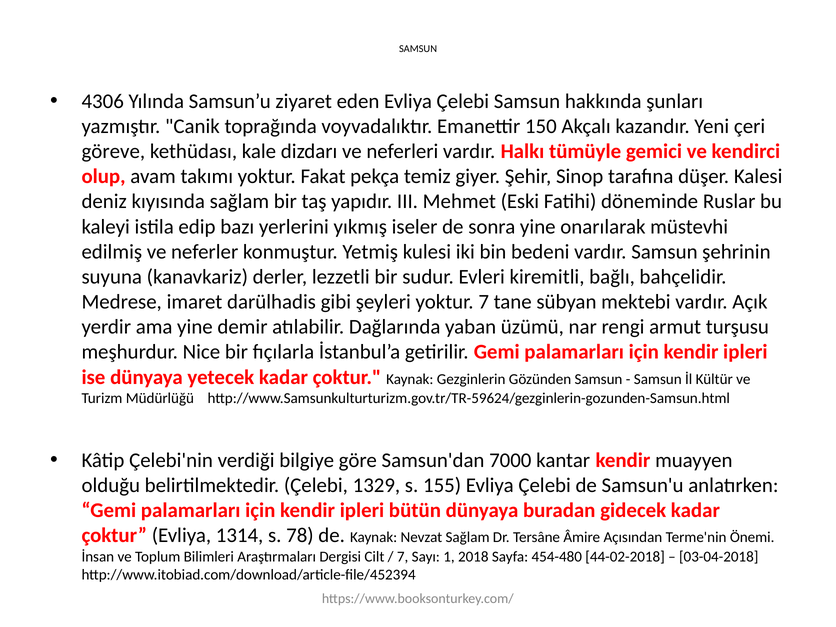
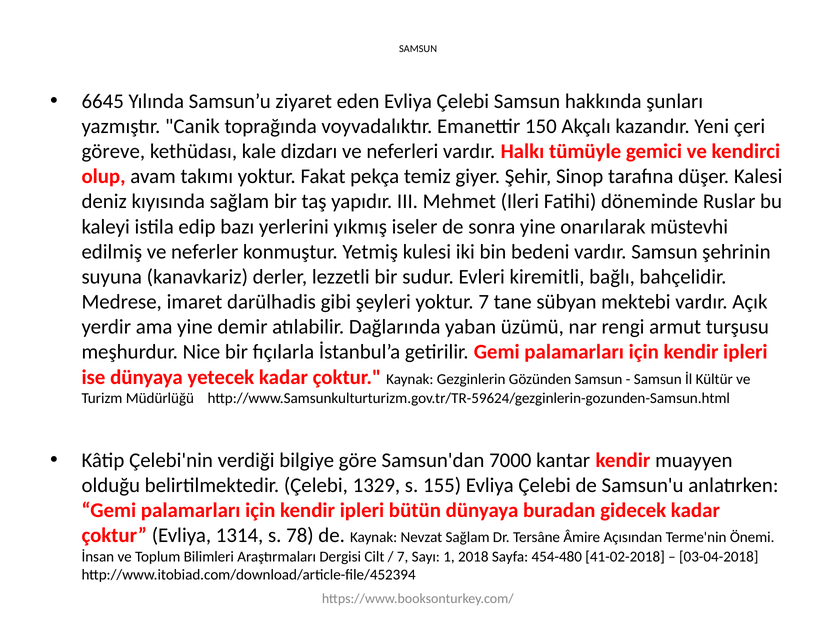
4306: 4306 -> 6645 (103, 101)
Eski: Eski -> Ileri (520, 202)
44-02-2018: 44-02-2018 -> 41-02-2018 (625, 557)
